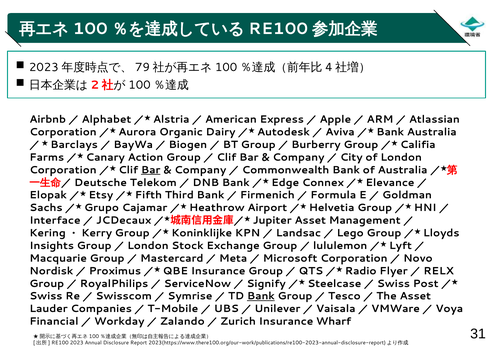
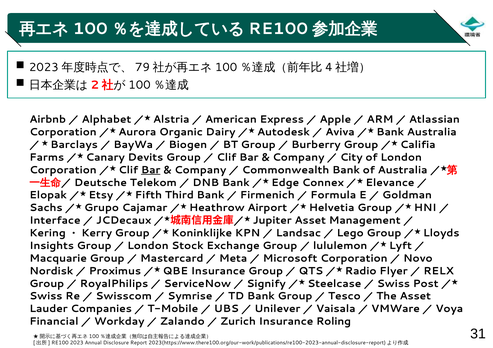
Action: Action -> Devits (145, 158)
Bank underline: present -> none (261, 297)
Wharf: Wharf -> Roling (334, 322)
